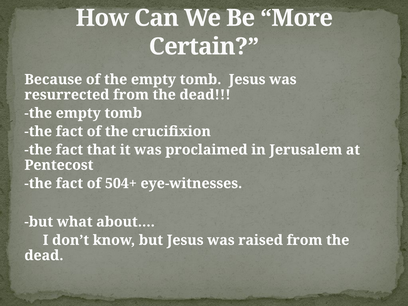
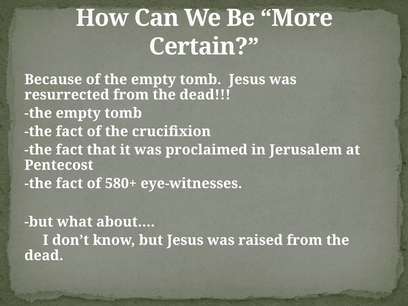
504+: 504+ -> 580+ (121, 183)
